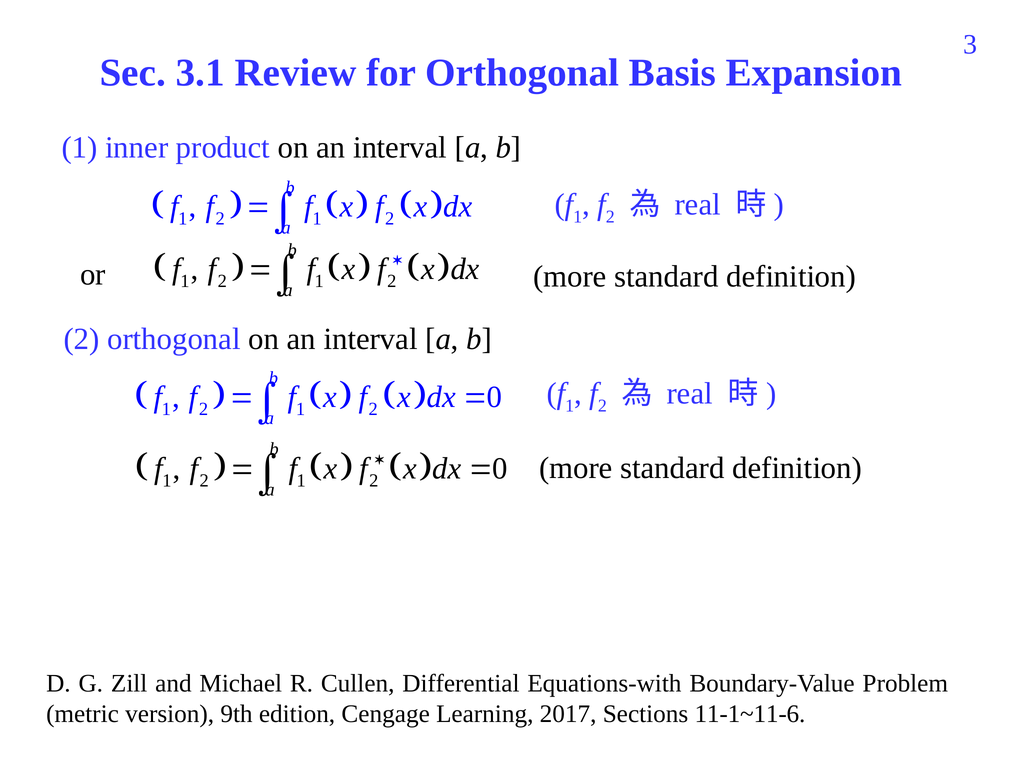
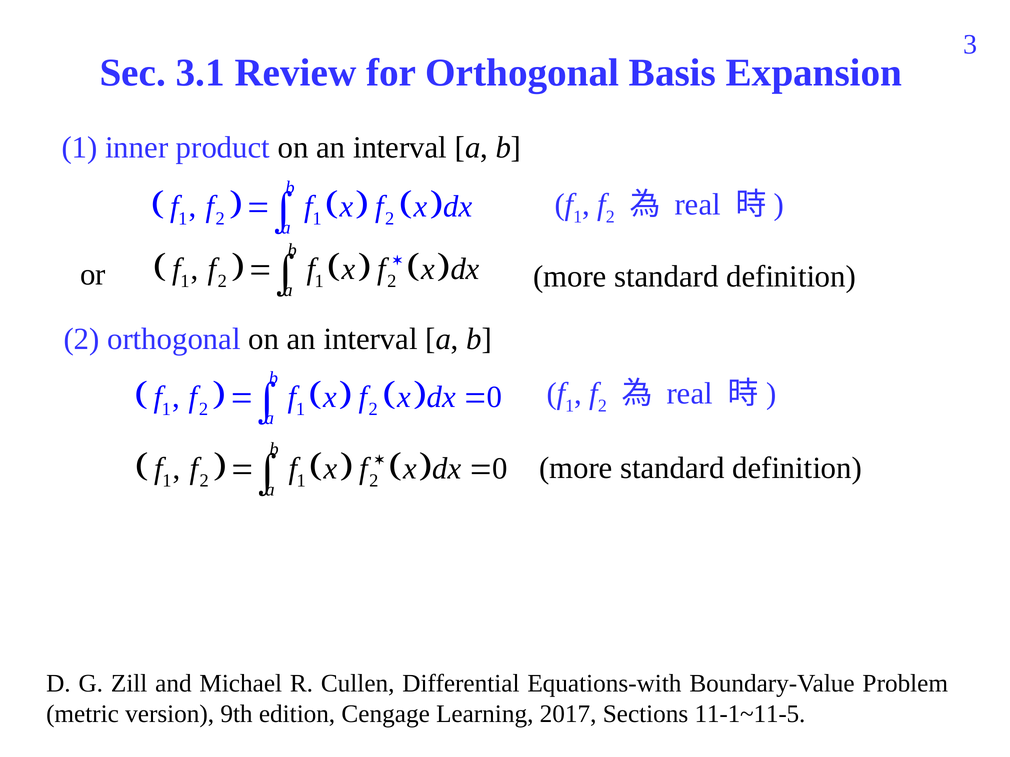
11-1~11-6: 11-1~11-6 -> 11-1~11-5 (750, 714)
